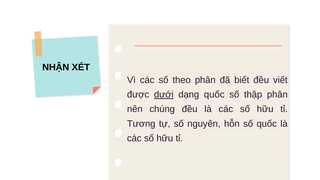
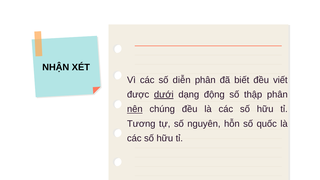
theo: theo -> diễn (182, 80)
dạng quốc: quốc -> động (214, 95)
nên underline: none -> present (135, 109)
